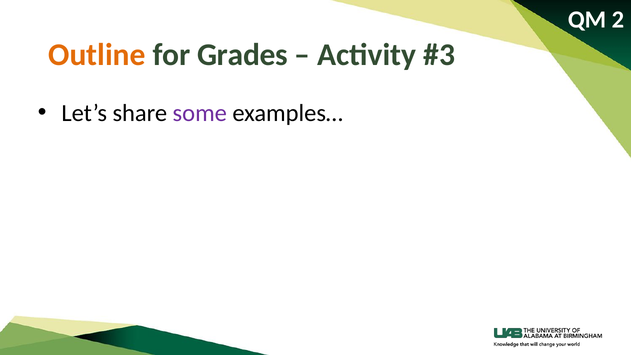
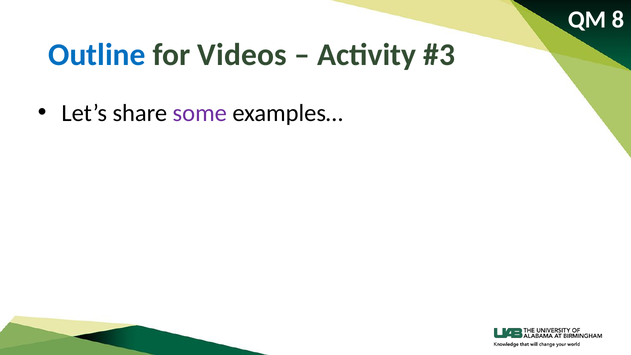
2: 2 -> 8 (618, 20)
Outline colour: orange -> blue (97, 55)
Grades: Grades -> Videos (242, 55)
